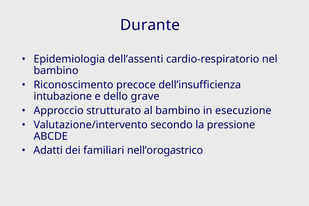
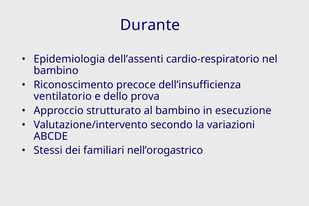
intubazione: intubazione -> ventilatorio (63, 96)
grave: grave -> prova (145, 96)
pressione: pressione -> variazioni (231, 125)
Adatti: Adatti -> Stessi (48, 150)
